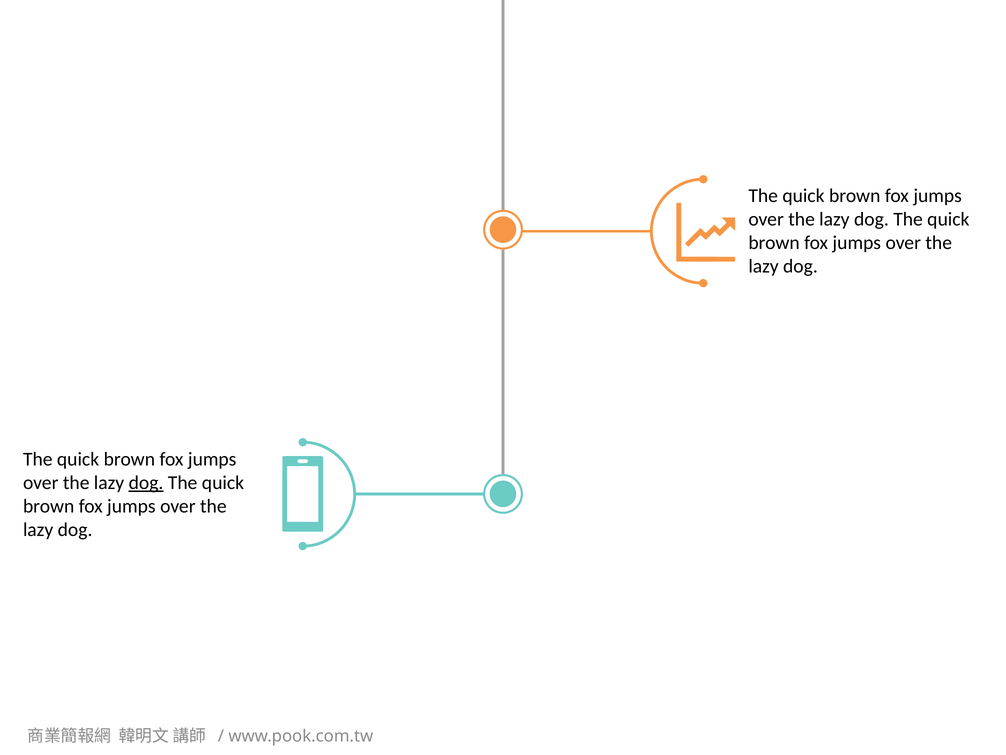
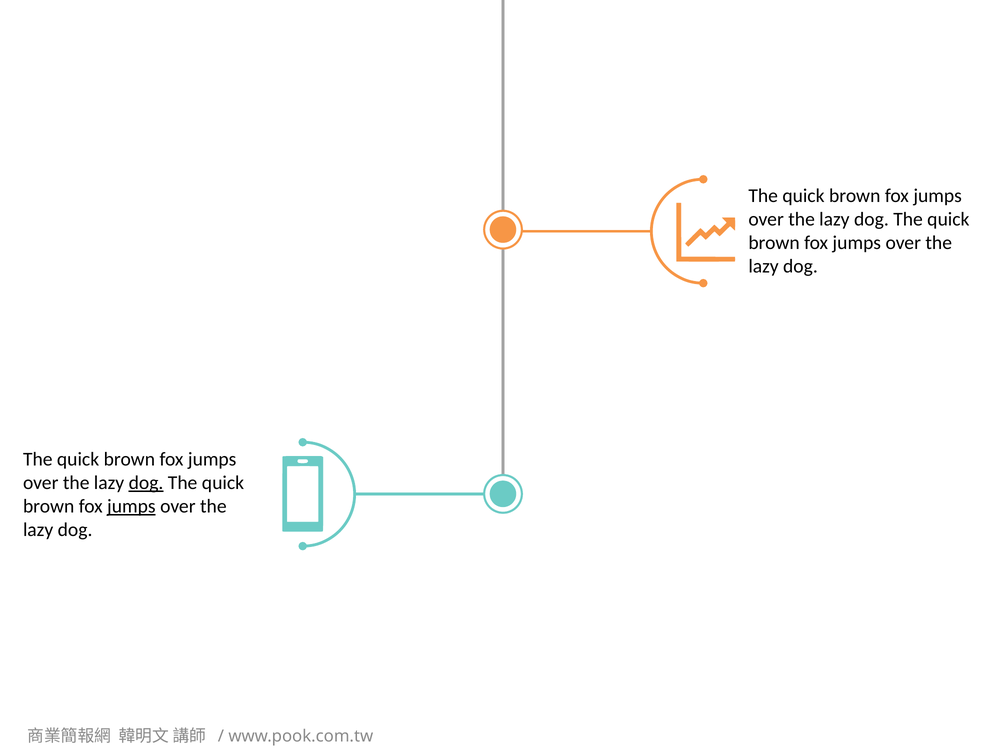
jumps underline: none -> present (131, 506)
